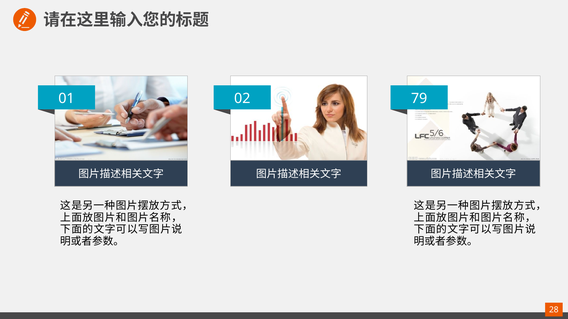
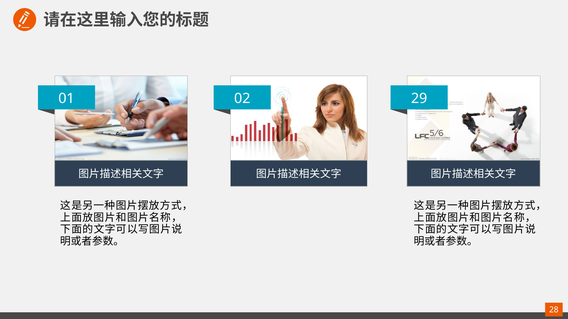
79: 79 -> 29 (419, 99)
